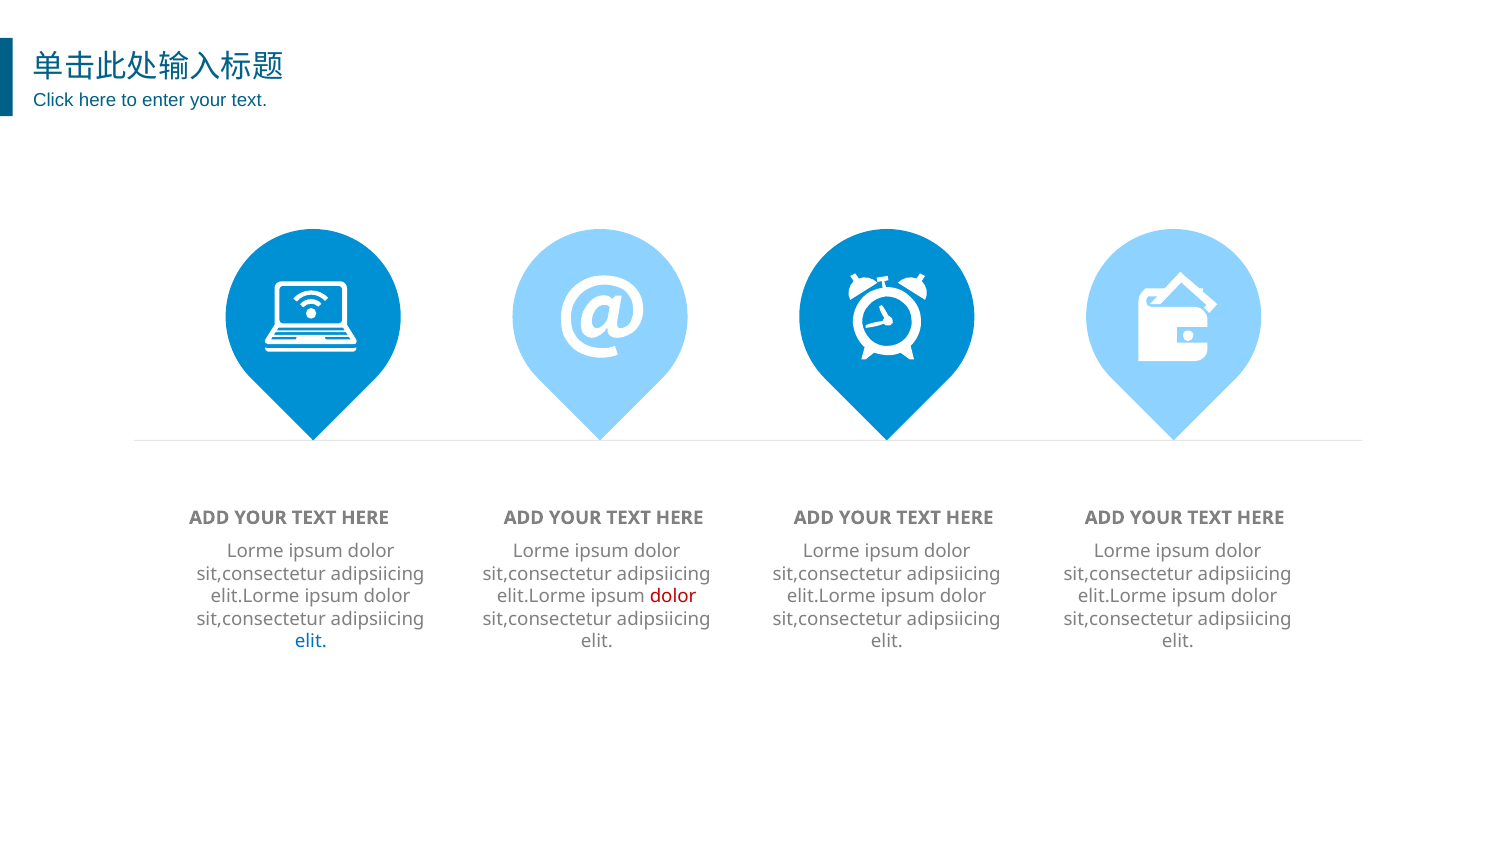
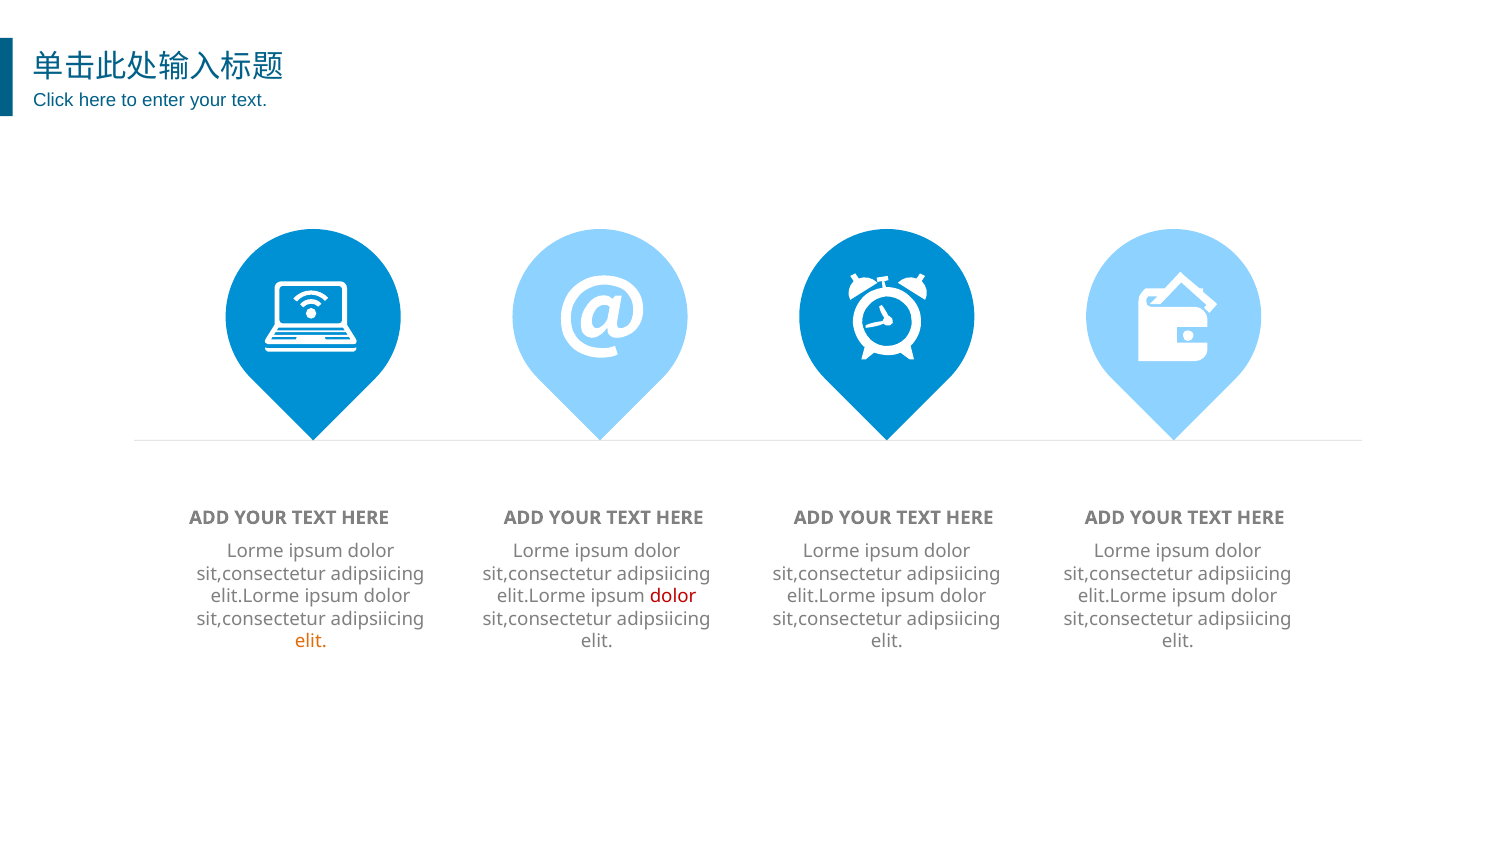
elit colour: blue -> orange (311, 642)
